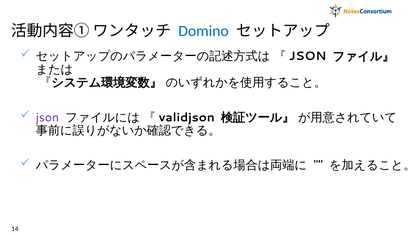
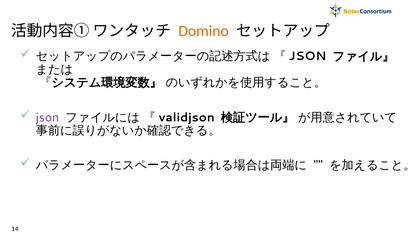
Domino colour: blue -> orange (204, 31)
